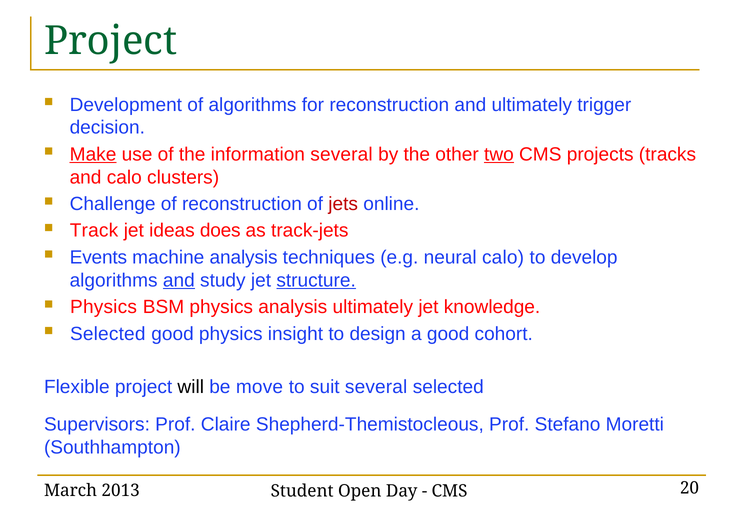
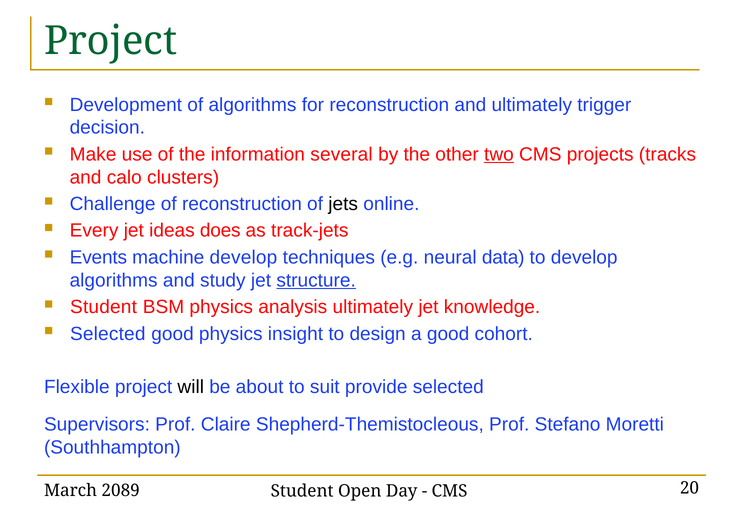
Make underline: present -> none (93, 154)
jets colour: red -> black (343, 204)
Track: Track -> Every (94, 230)
machine analysis: analysis -> develop (243, 257)
neural calo: calo -> data (503, 257)
and underline: present -> none (179, 280)
Physics: Physics -> Student (104, 307)
move: move -> about (260, 387)
suit several: several -> provide (376, 387)
2013: 2013 -> 2089 (121, 490)
